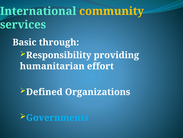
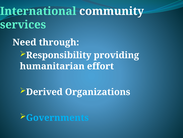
community colour: yellow -> white (112, 11)
Basic: Basic -> Need (24, 42)
Defined: Defined -> Derived (44, 92)
